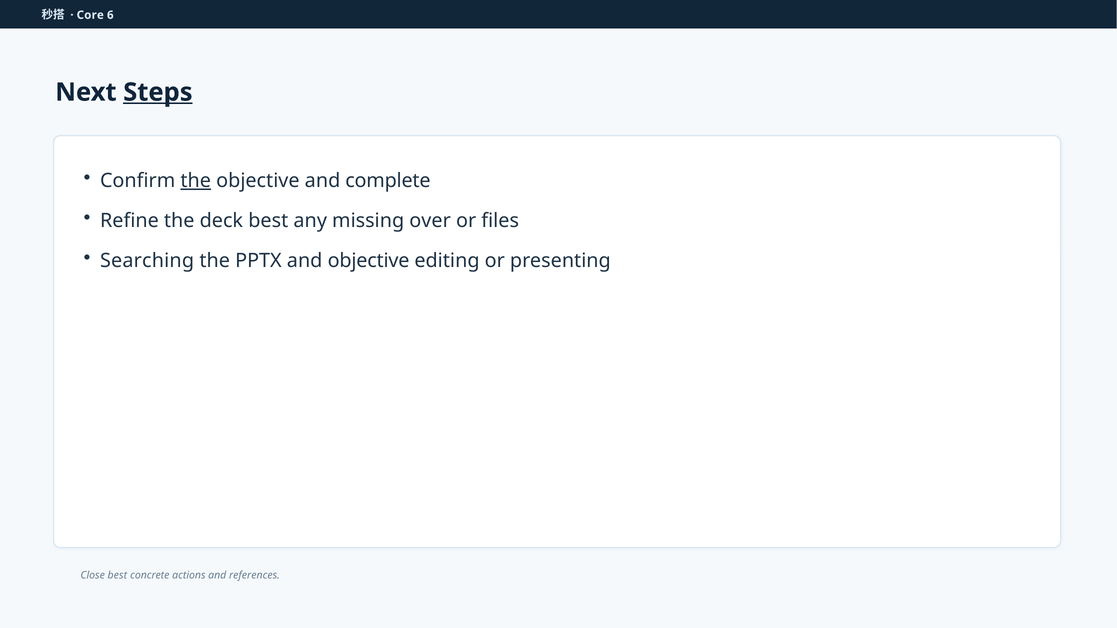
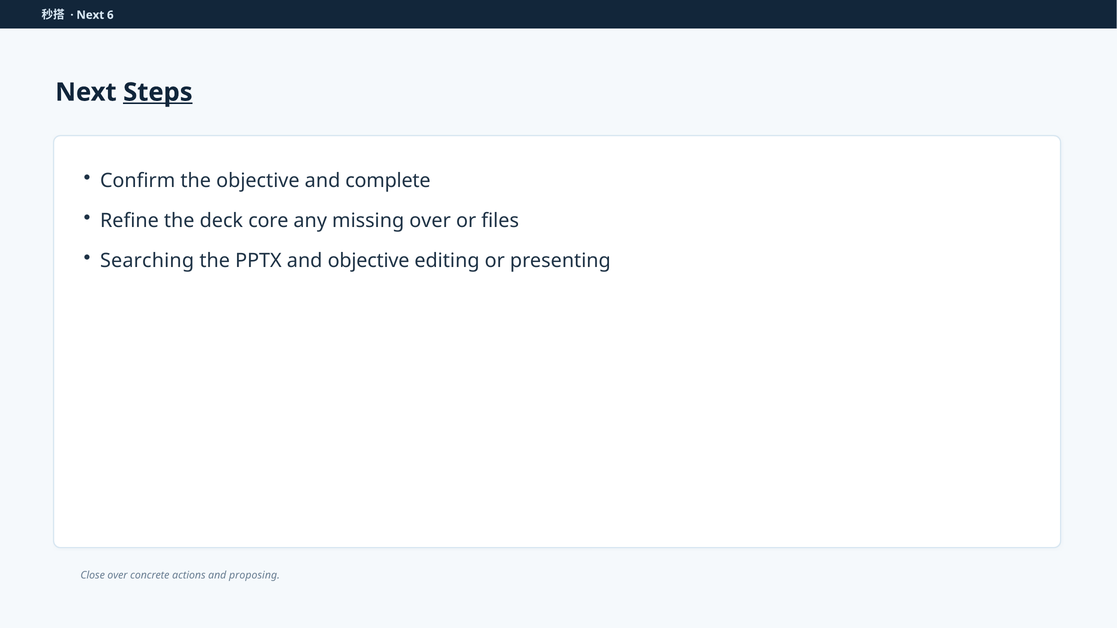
Core: Core -> Next (90, 15)
the underline: present -> none (196, 181)
deck best: best -> core (268, 221)
Close best: best -> over (117, 575)
references: references -> proposing (254, 575)
